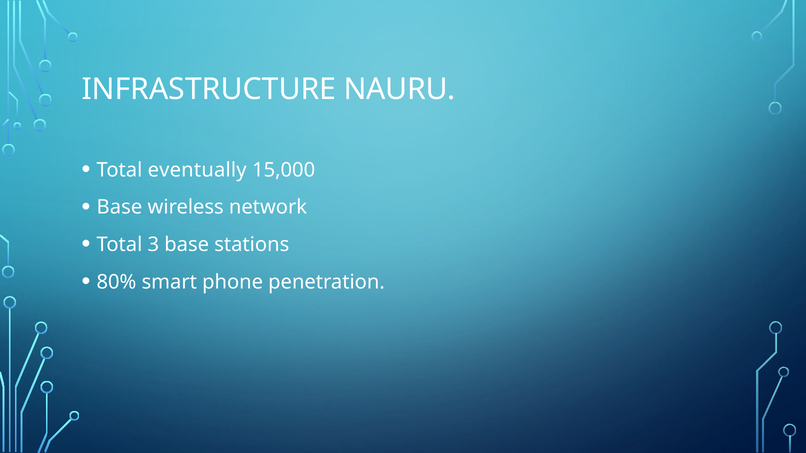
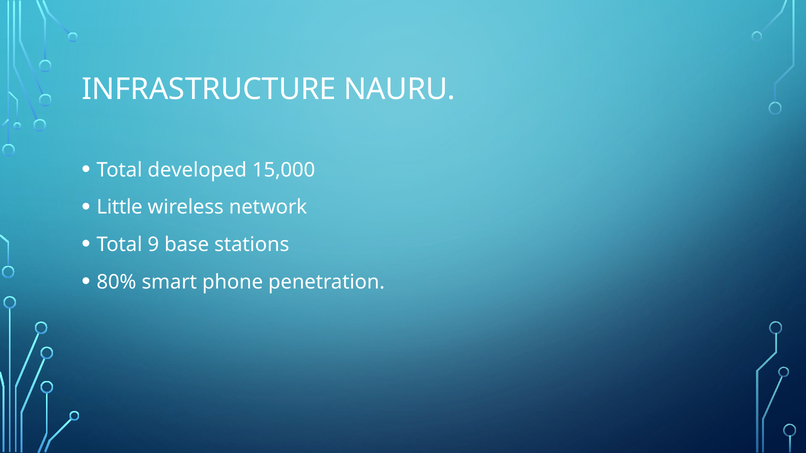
eventually: eventually -> developed (197, 170)
Base: Base -> Little (120, 207)
3: 3 -> 9 (153, 245)
